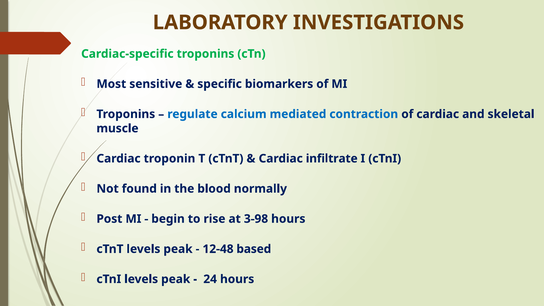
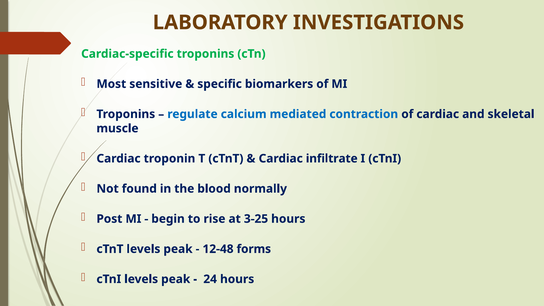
3-98: 3-98 -> 3-25 (256, 219)
based: based -> forms (254, 249)
